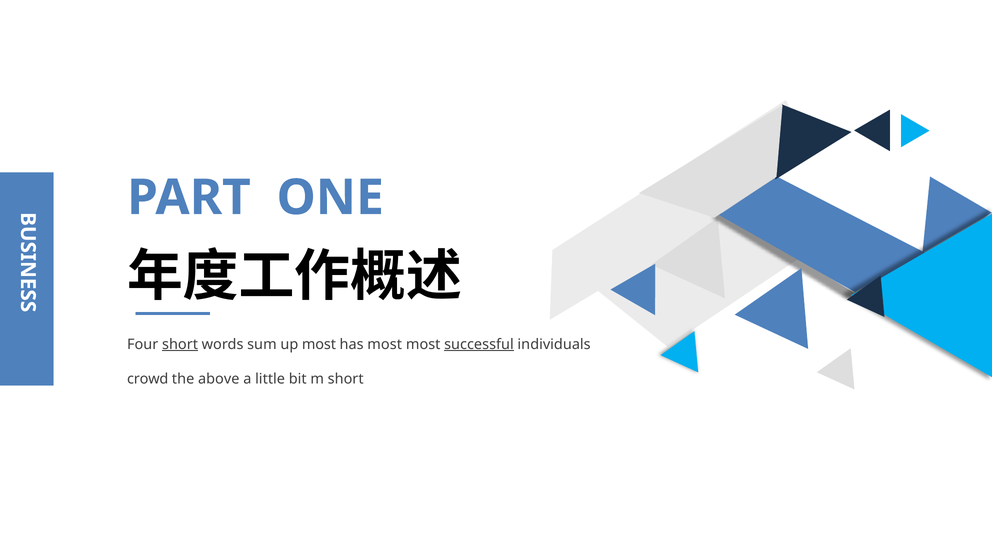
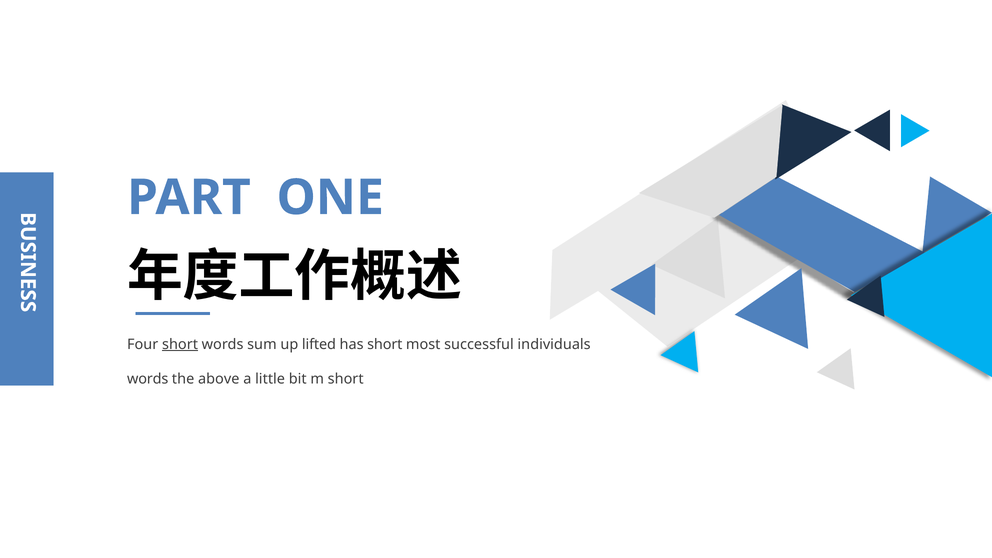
up most: most -> lifted (319, 344)
has most: most -> short (385, 344)
successful underline: present -> none (479, 344)
crowd: crowd -> words (148, 379)
